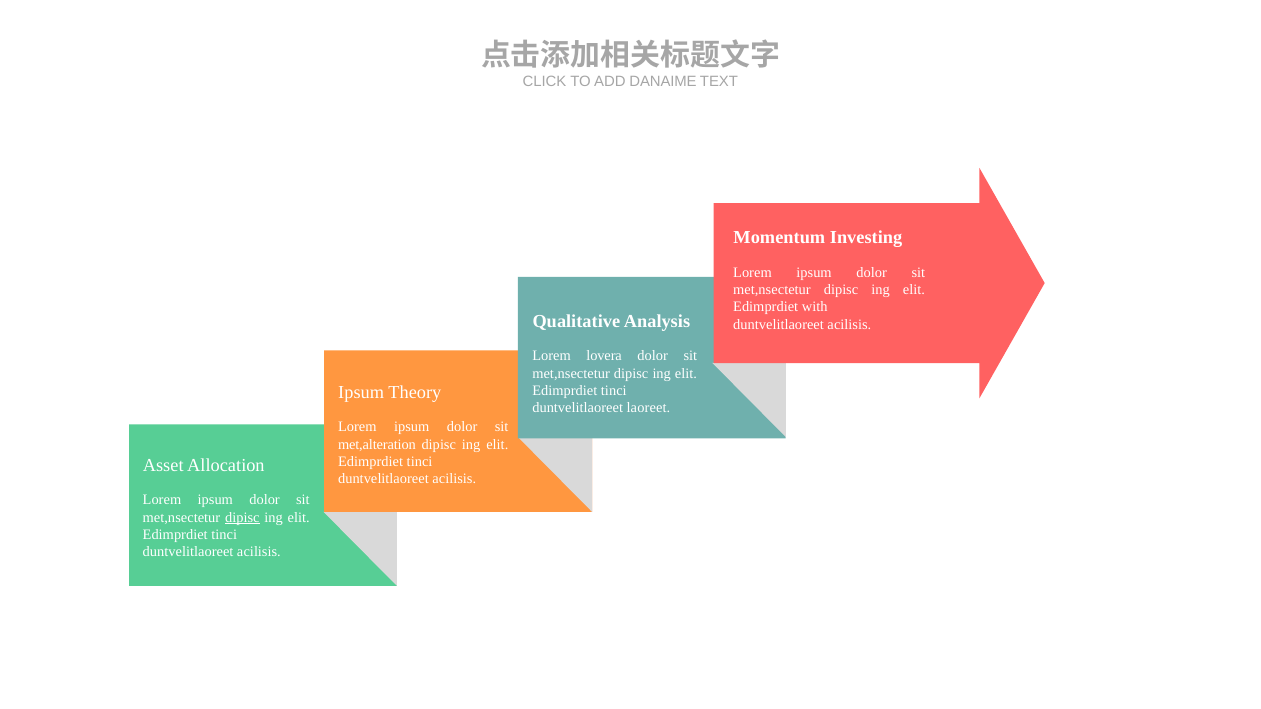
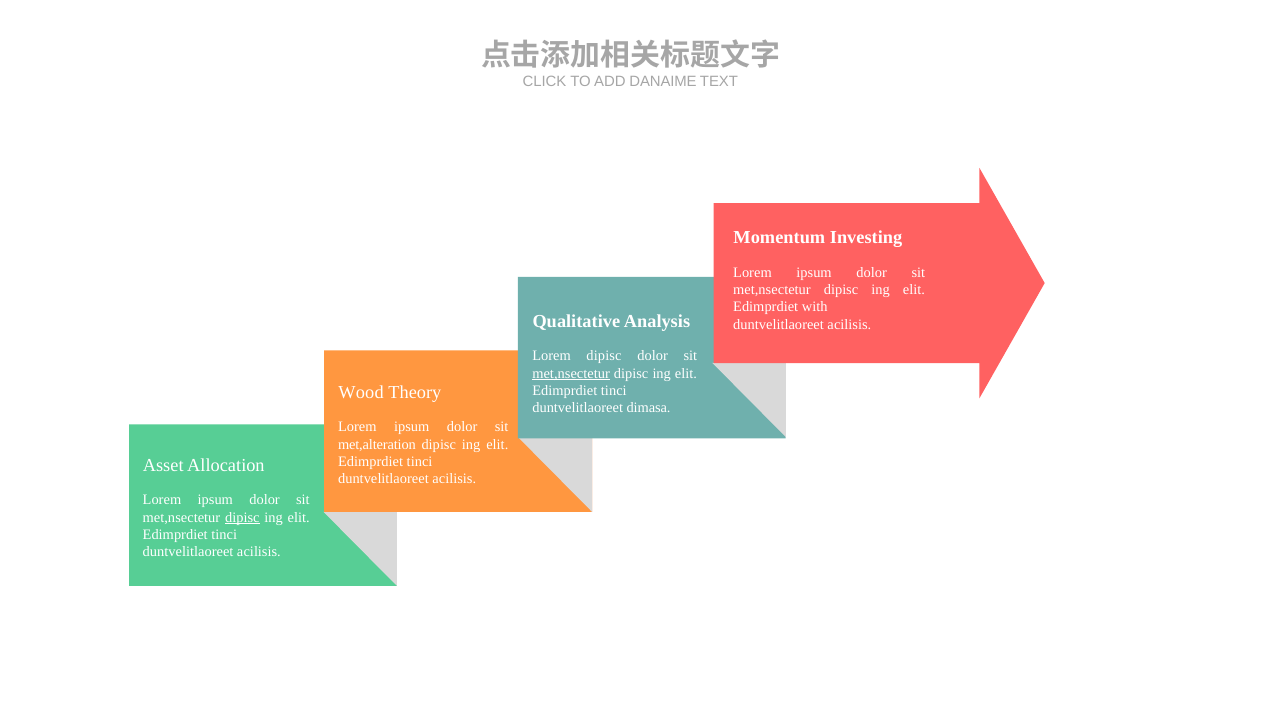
Lorem lovera: lovera -> dipisc (604, 356)
met,nsectetur underline: none -> present (571, 374)
Ipsum: Ipsum -> Wood (361, 393)
laoreet: laoreet -> dimasa (649, 408)
